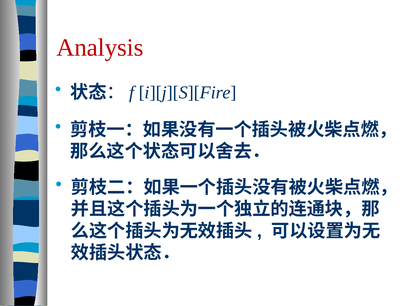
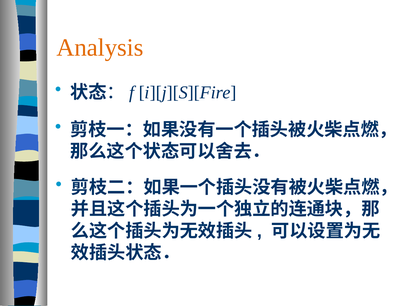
Analysis colour: red -> orange (100, 48)
